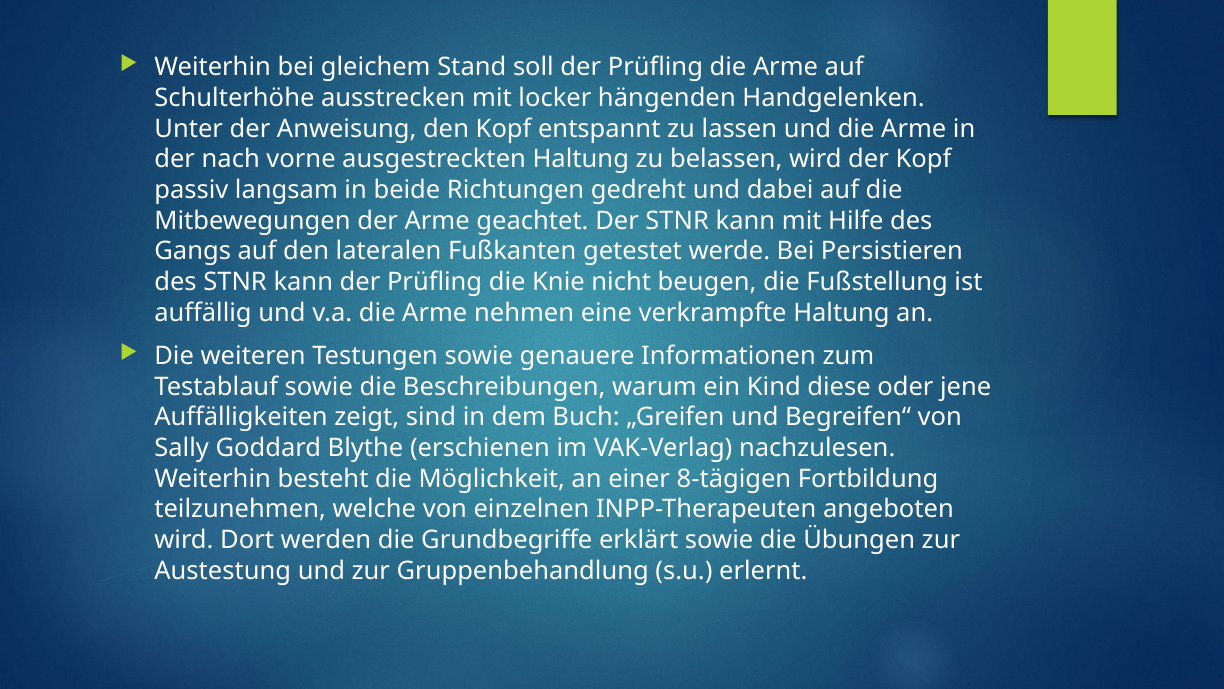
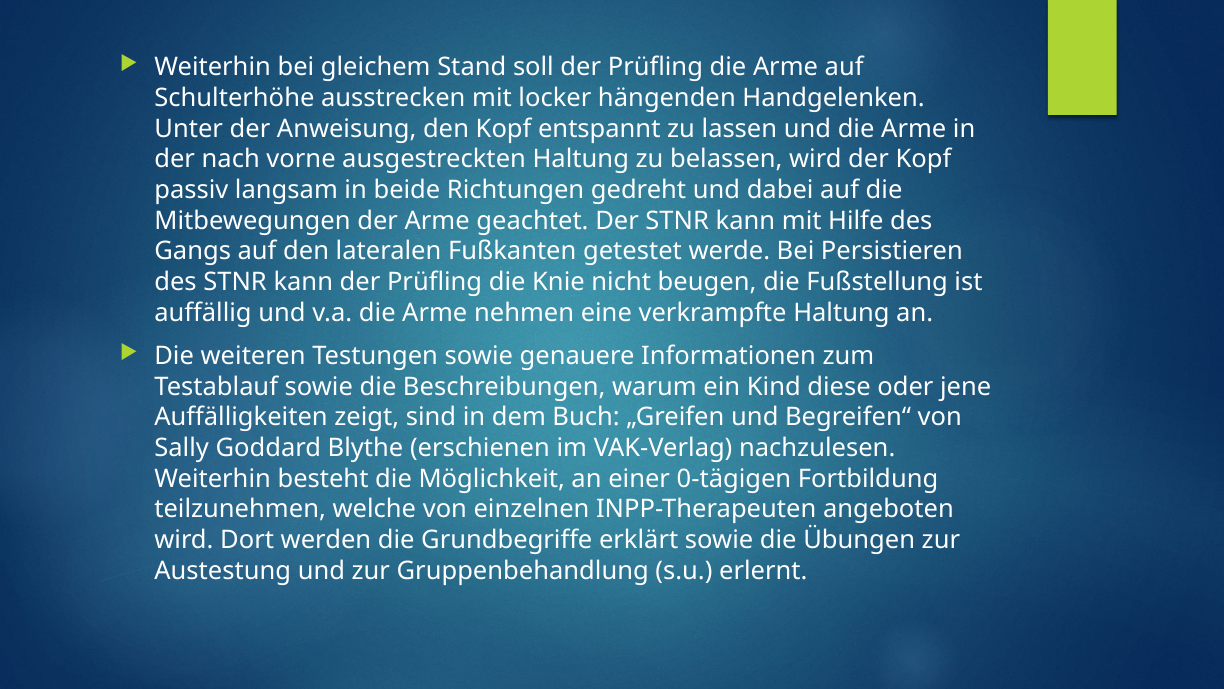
8-tägigen: 8-tägigen -> 0-tägigen (734, 478)
